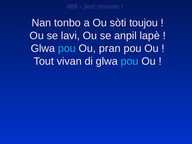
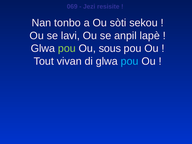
toujou: toujou -> sekou (143, 23)
pou colour: light blue -> light green (67, 48)
pran: pran -> sous (110, 48)
